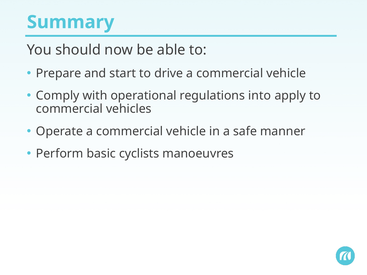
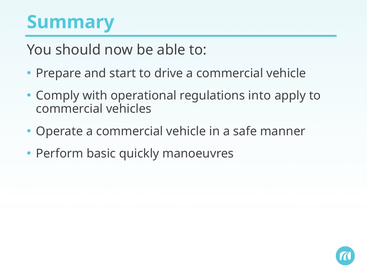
cyclists: cyclists -> quickly (139, 154)
